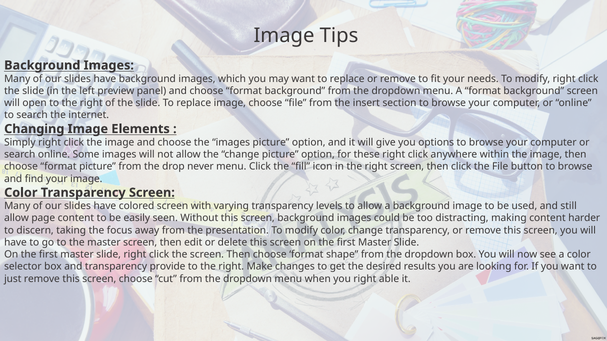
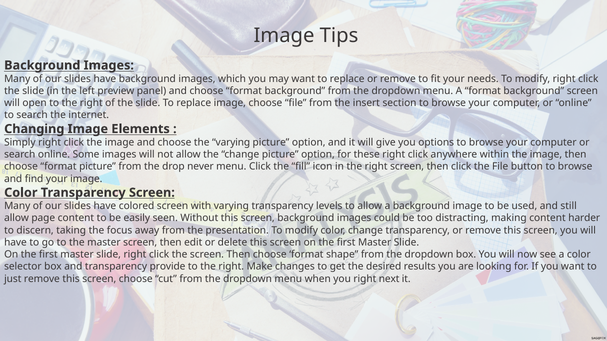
the images: images -> varying (231, 143)
able: able -> next (389, 279)
